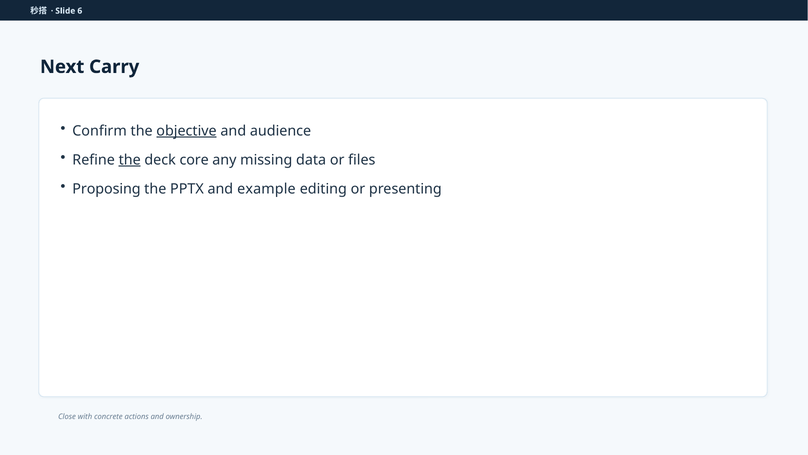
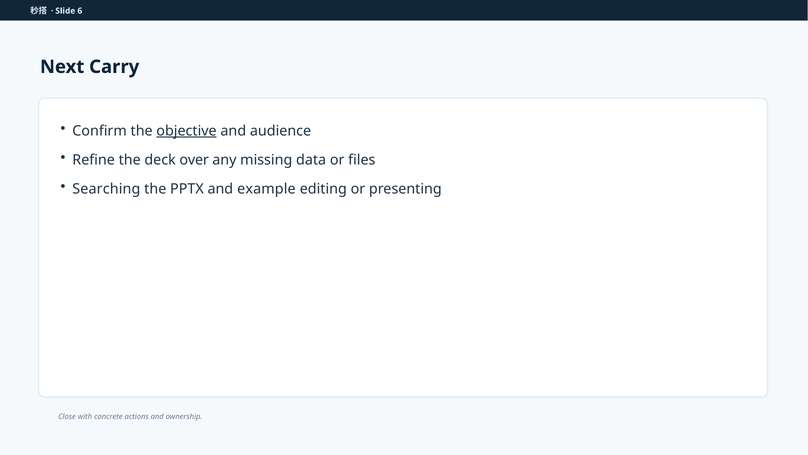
the underline: present -> none (130, 160)
core: core -> over (194, 160)
Proposing: Proposing -> Searching (106, 189)
